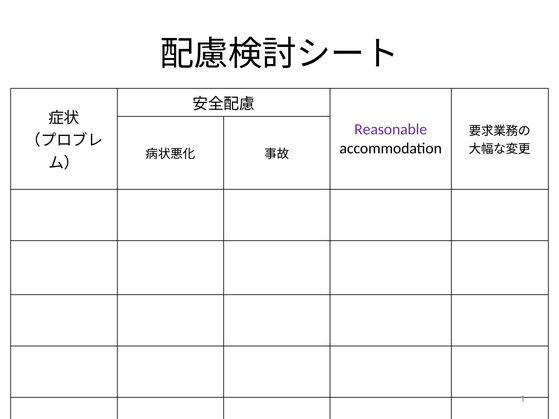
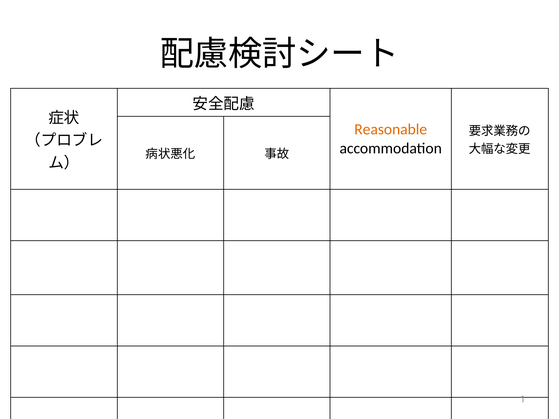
Reasonable colour: purple -> orange (391, 130)
